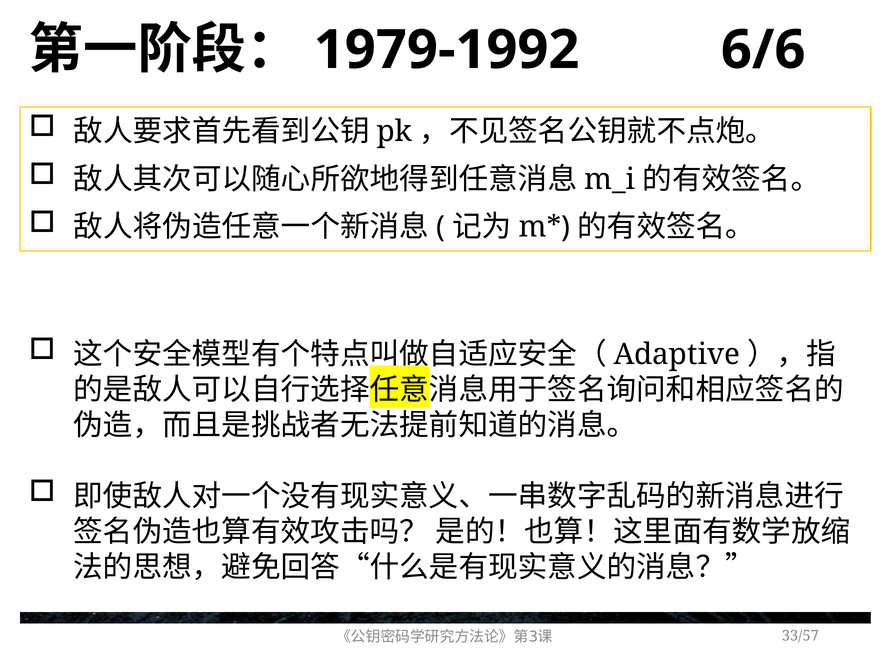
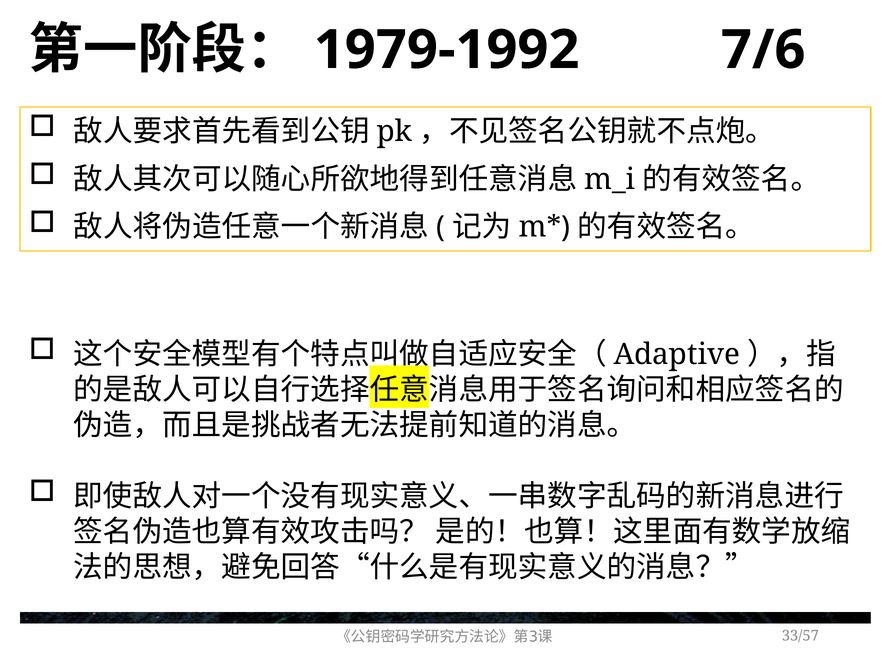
6/6: 6/6 -> 7/6 (763, 50)
